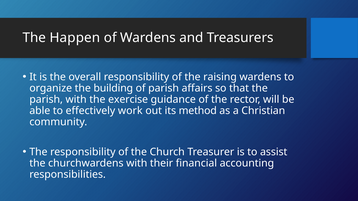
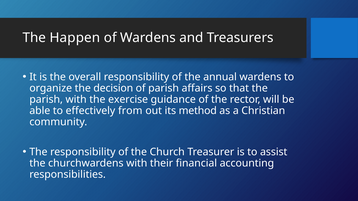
raising: raising -> annual (220, 77)
building: building -> decision (113, 88)
work: work -> from (130, 111)
